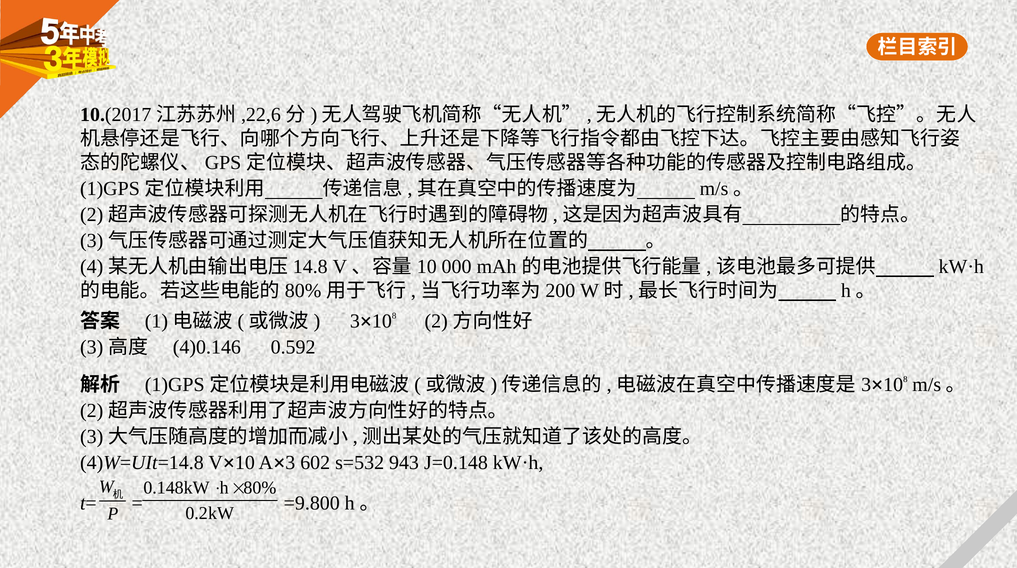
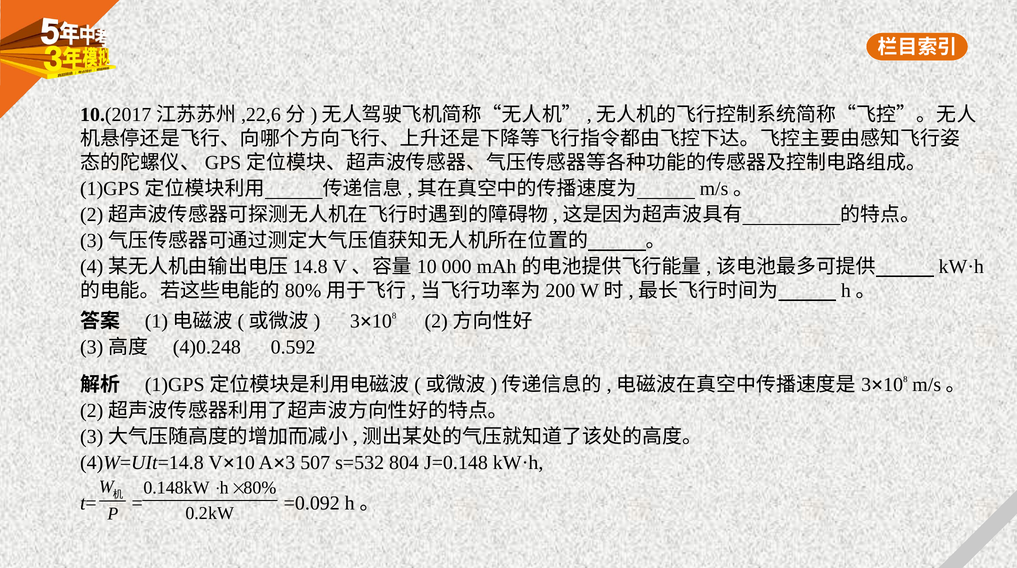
4)0.146: 4)0.146 -> 4)0.248 (207, 347)
602: 602 -> 507 (315, 463)
943: 943 -> 804 (404, 463)
=9.800: =9.800 -> =0.092 (312, 504)
